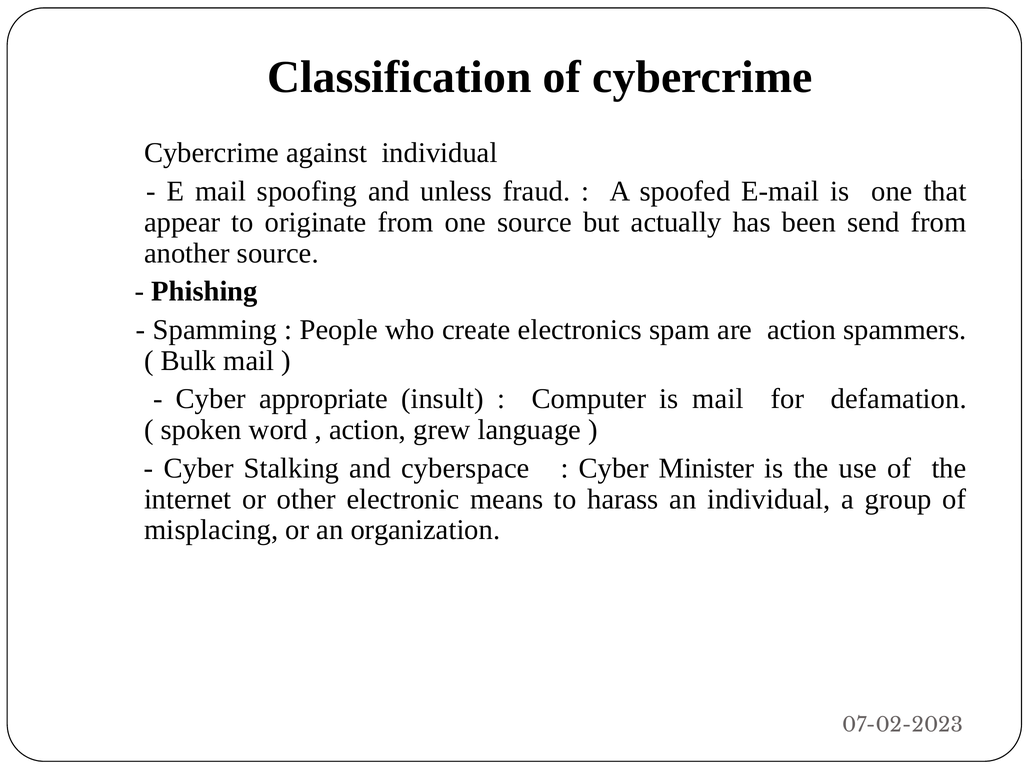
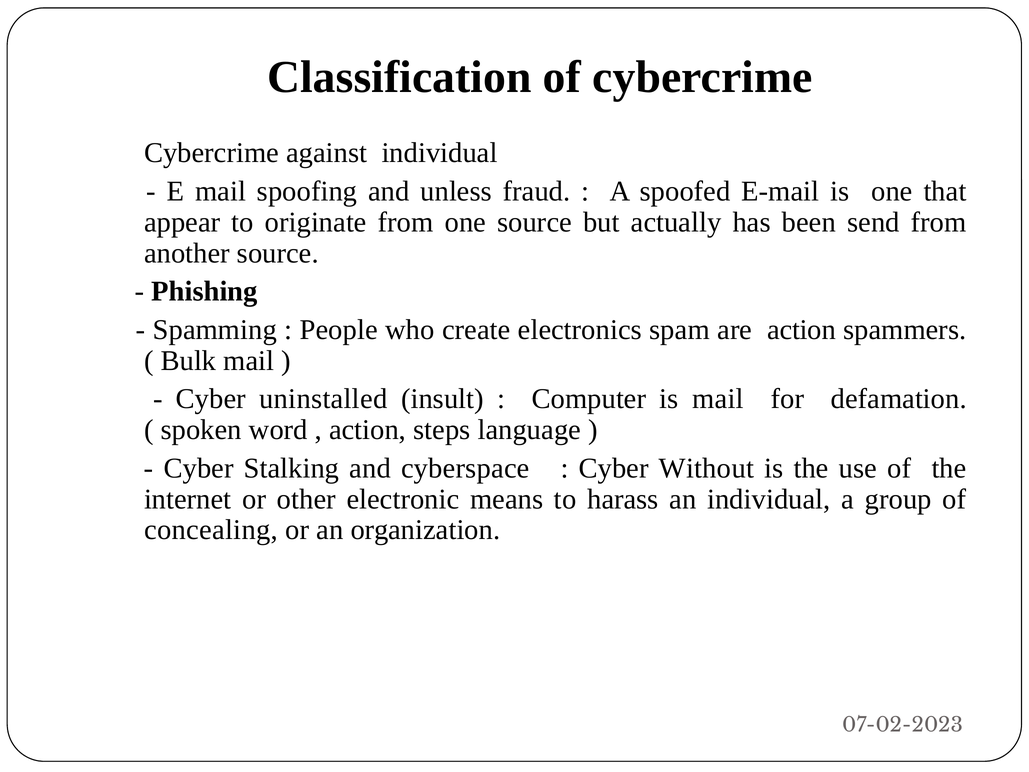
appropriate: appropriate -> uninstalled (323, 399)
grew: grew -> steps (442, 430)
Minister: Minister -> Without (706, 468)
misplacing: misplacing -> concealing (211, 530)
